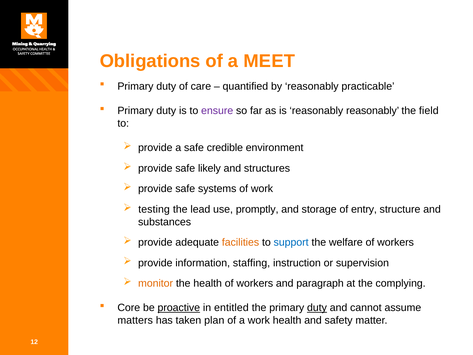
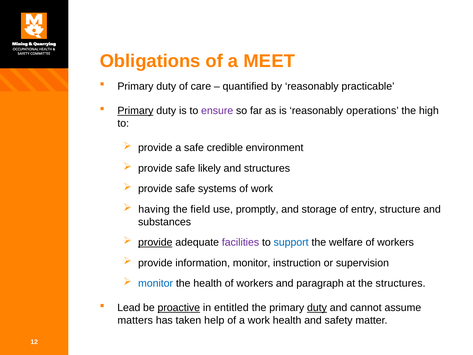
Primary underline: none -> present (135, 111)
reasonably reasonably: reasonably -> operations (373, 111)
field: field -> high (429, 111)
testing: testing -> having (154, 209)
lead: lead -> field (200, 209)
provide underline: none -> present (155, 242)
facilities colour: orange -> purple (241, 242)
information staffing: staffing -> monitor (252, 263)
monitor colour: orange -> blue (156, 283)
the complying: complying -> structures (401, 283)
Core: Core -> Lead (129, 308)
plan: plan -> help (214, 320)
